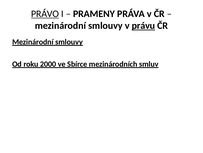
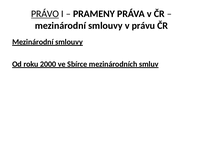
právu underline: present -> none (143, 26)
